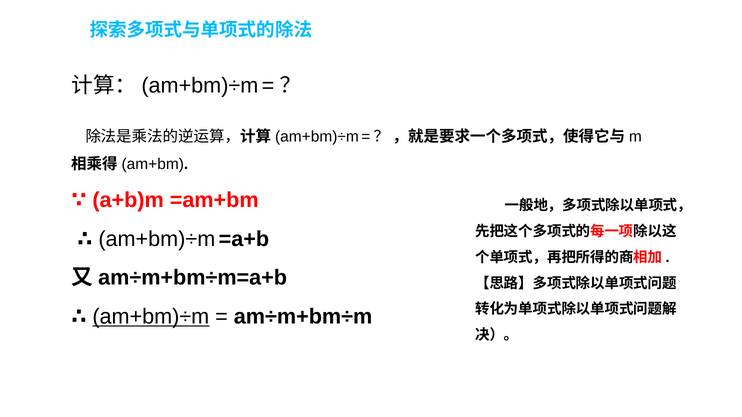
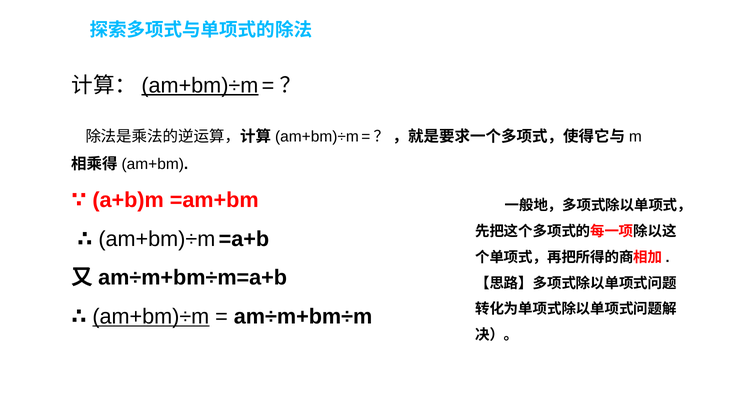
am+bm)÷m underline: none -> present (200, 86)
